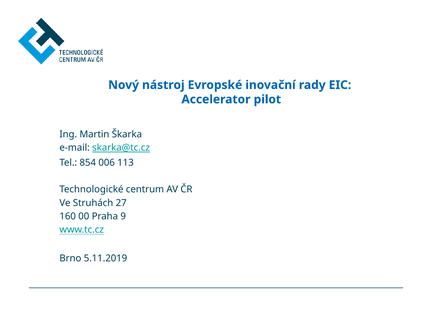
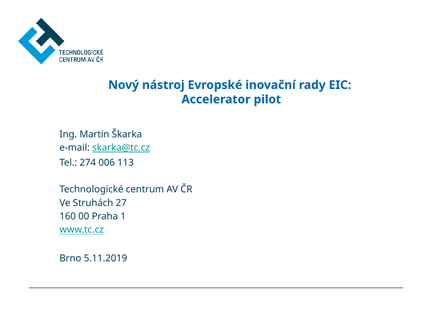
854: 854 -> 274 (88, 163)
9: 9 -> 1 (123, 216)
